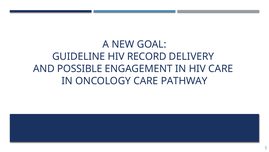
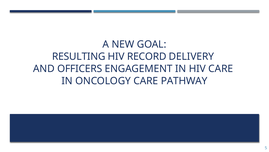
GUIDELINE: GUIDELINE -> RESULTING (79, 56)
POSSIBLE: POSSIBLE -> OFFICERS (80, 68)
